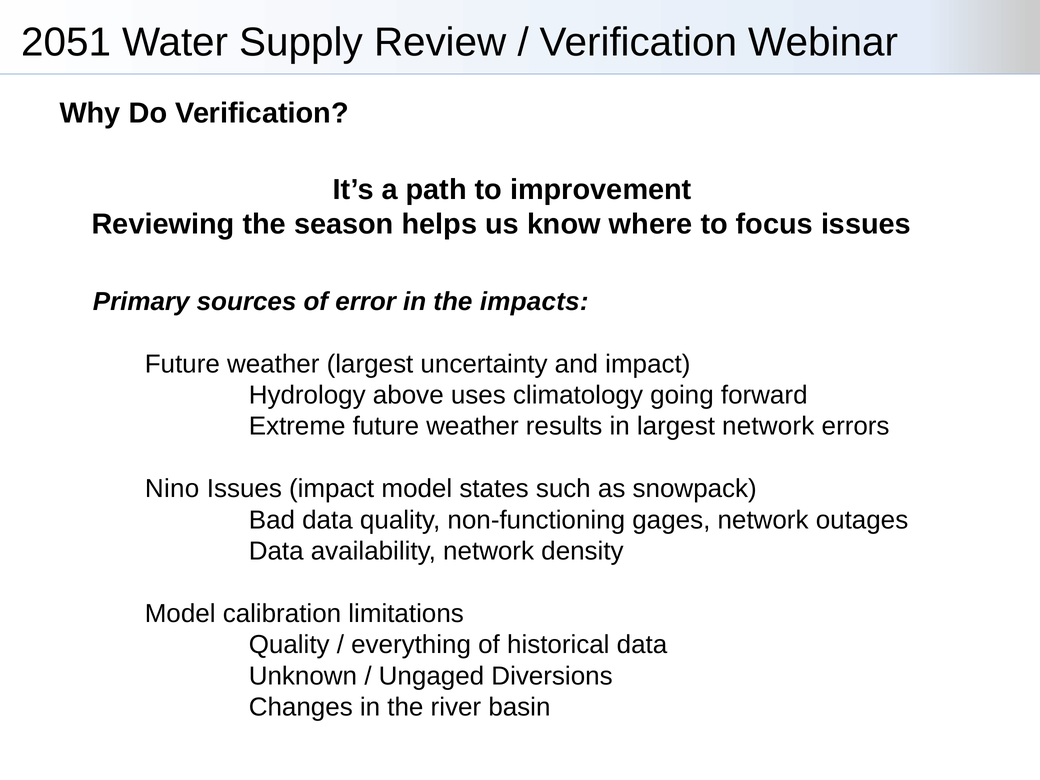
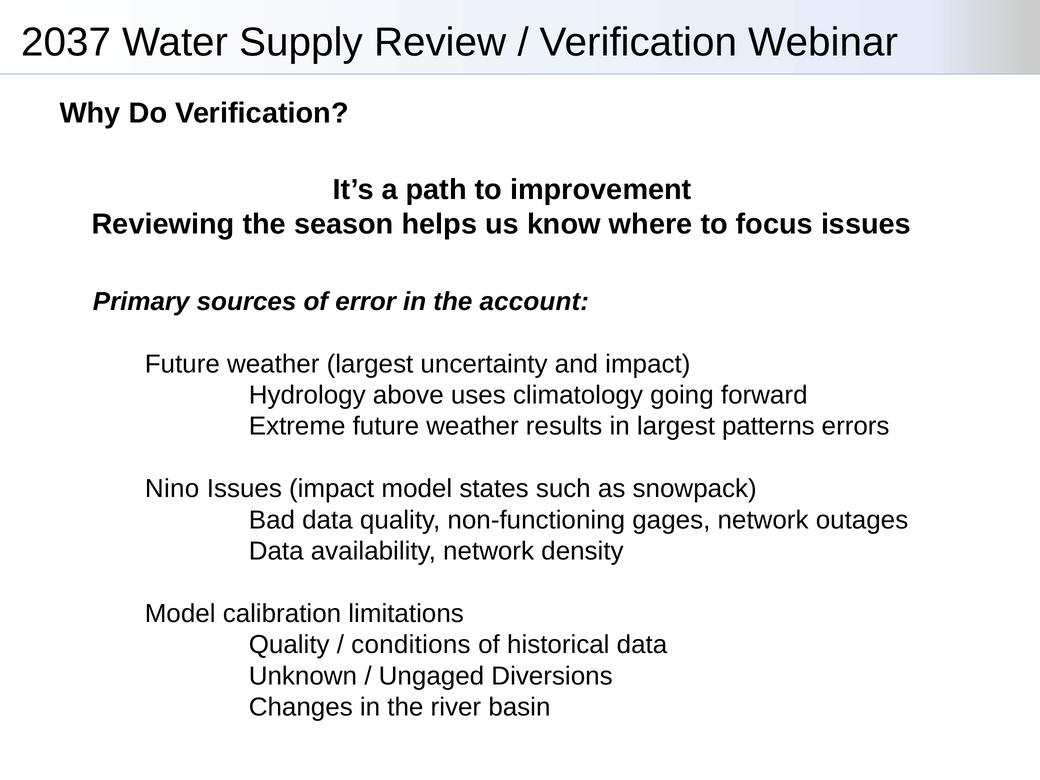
2051: 2051 -> 2037 (66, 42)
impacts: impacts -> account (534, 302)
largest network: network -> patterns (768, 426)
everything: everything -> conditions (411, 645)
